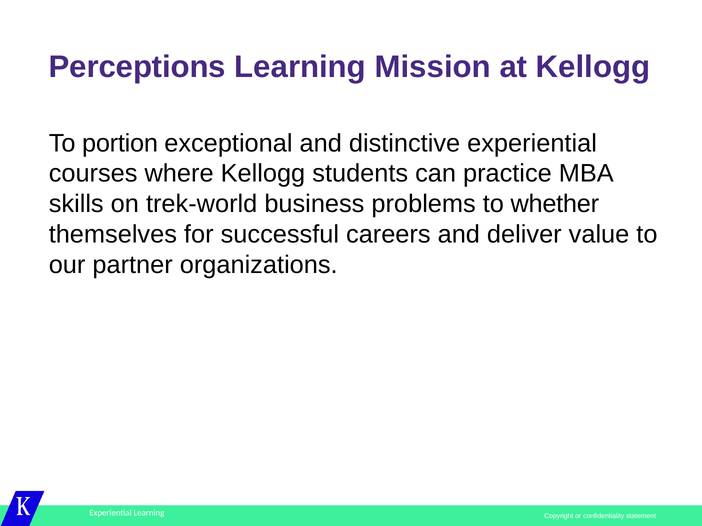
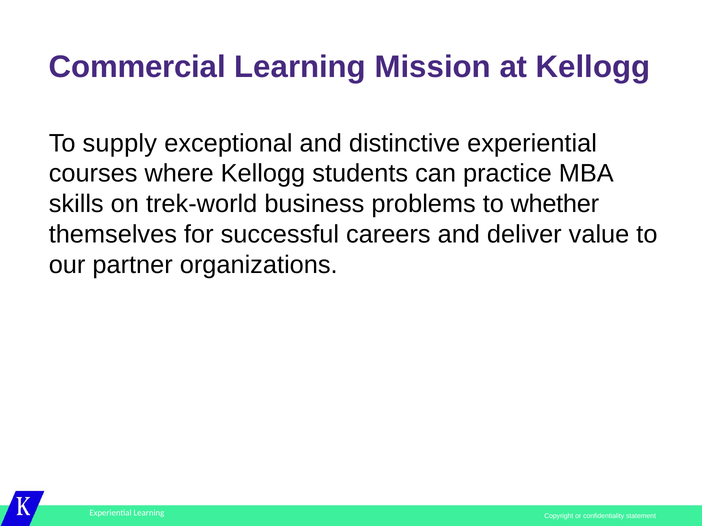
Perceptions: Perceptions -> Commercial (137, 67)
portion: portion -> supply (120, 143)
